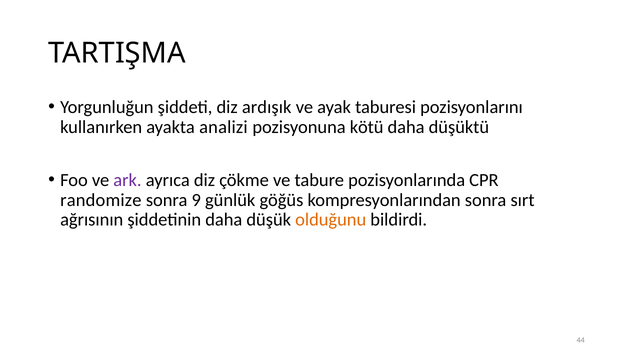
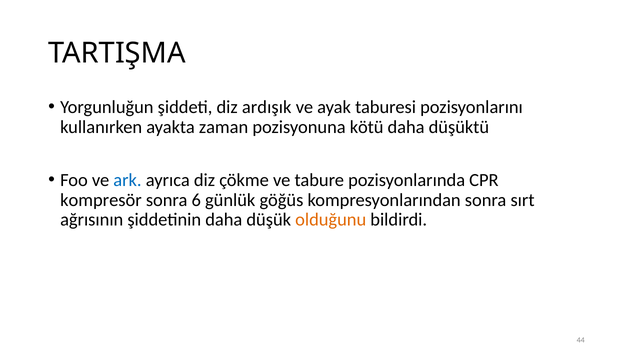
analizi: analizi -> zaman (224, 127)
ark colour: purple -> blue (127, 180)
randomize: randomize -> kompresör (101, 200)
9: 9 -> 6 (196, 200)
